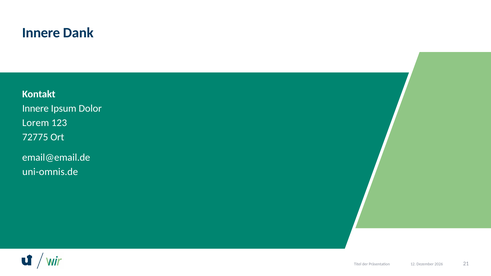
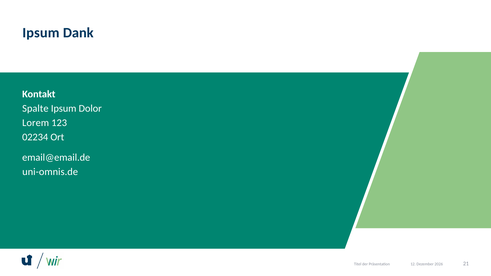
Innere: Innere -> Ipsum (41, 33)
Innere: Innere -> Spalte (35, 108)
72775: 72775 -> 02234 (35, 137)
